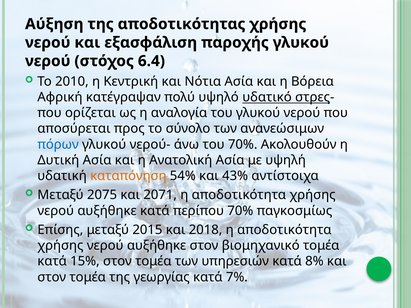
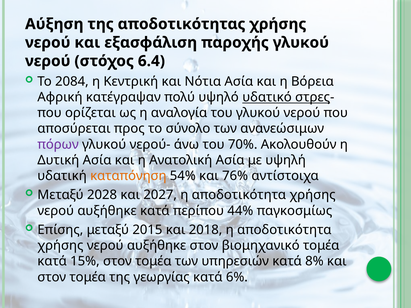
2010: 2010 -> 2084 (72, 81)
πόρων colour: blue -> purple (58, 144)
43%: 43% -> 76% (235, 176)
2075: 2075 -> 2028 (102, 195)
2071: 2071 -> 2027 (160, 195)
περίπου 70%: 70% -> 44% (240, 211)
7%: 7% -> 6% (237, 277)
